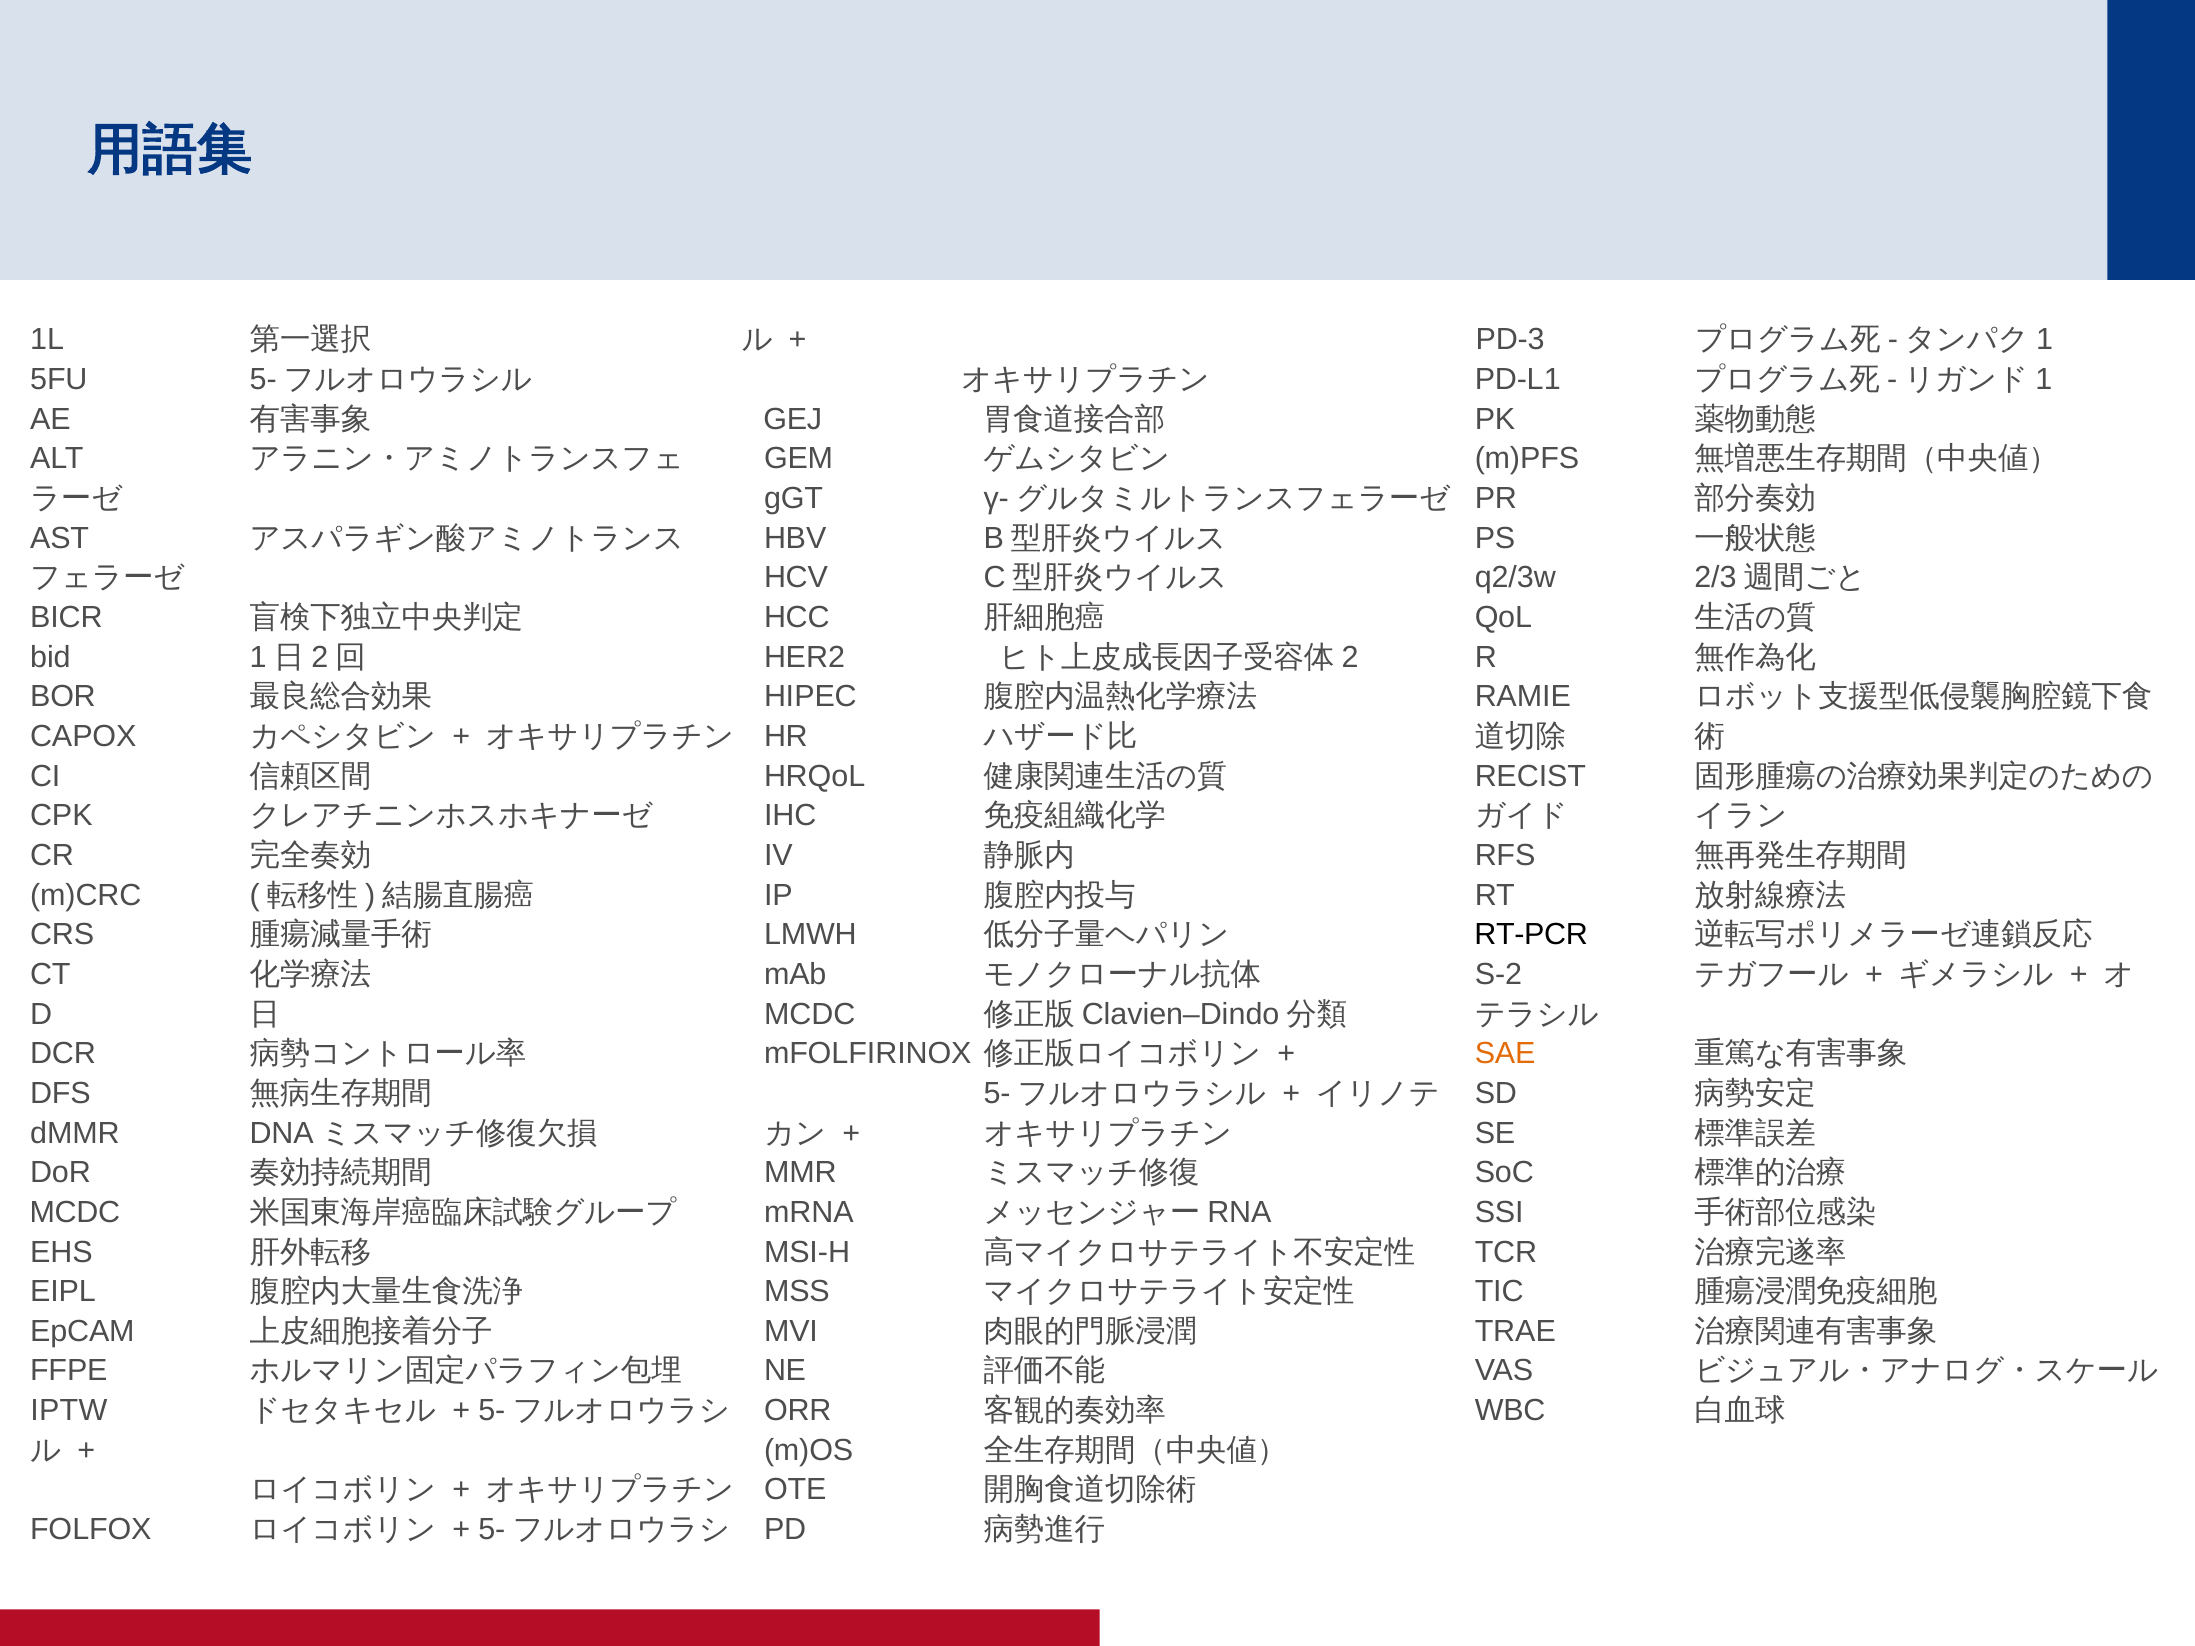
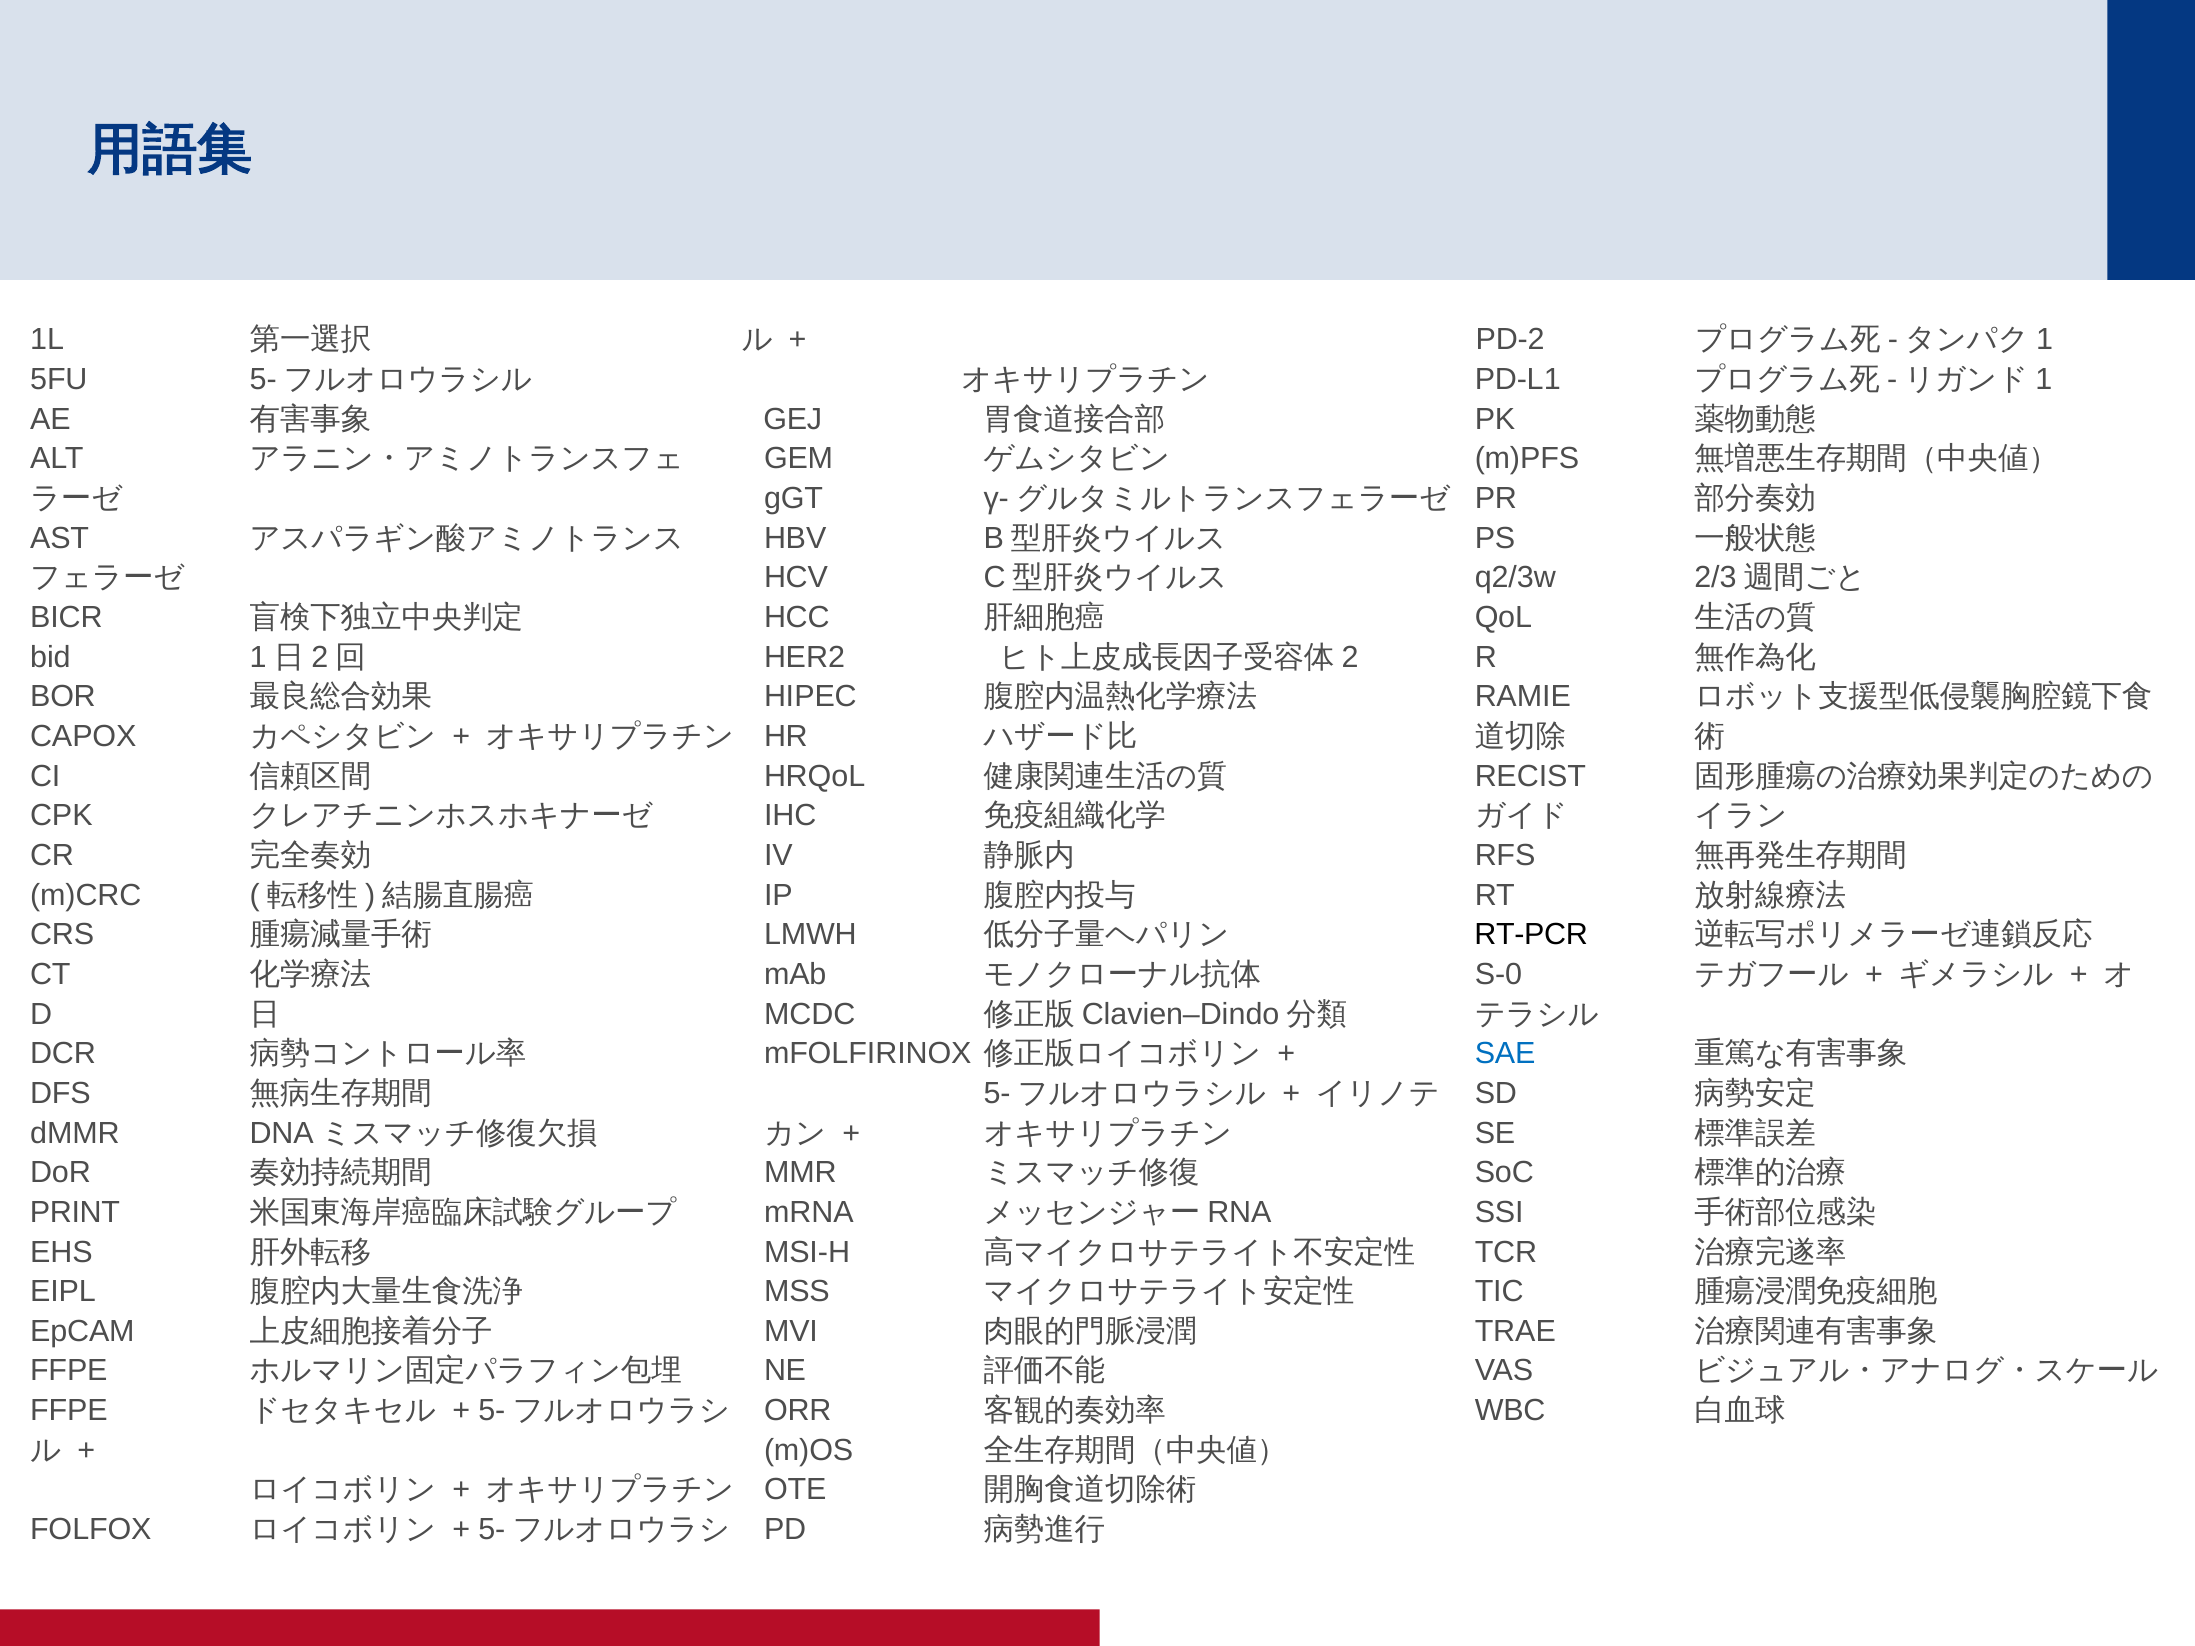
PD-3: PD-3 -> PD-2 (1510, 340)
S-2: S-2 -> S-0 (1498, 974)
SAE colour: orange -> blue (1505, 1054)
MCDC: MCDC -> PRINT (75, 1212)
IPTW: IPTW -> FFPE (69, 1411)
